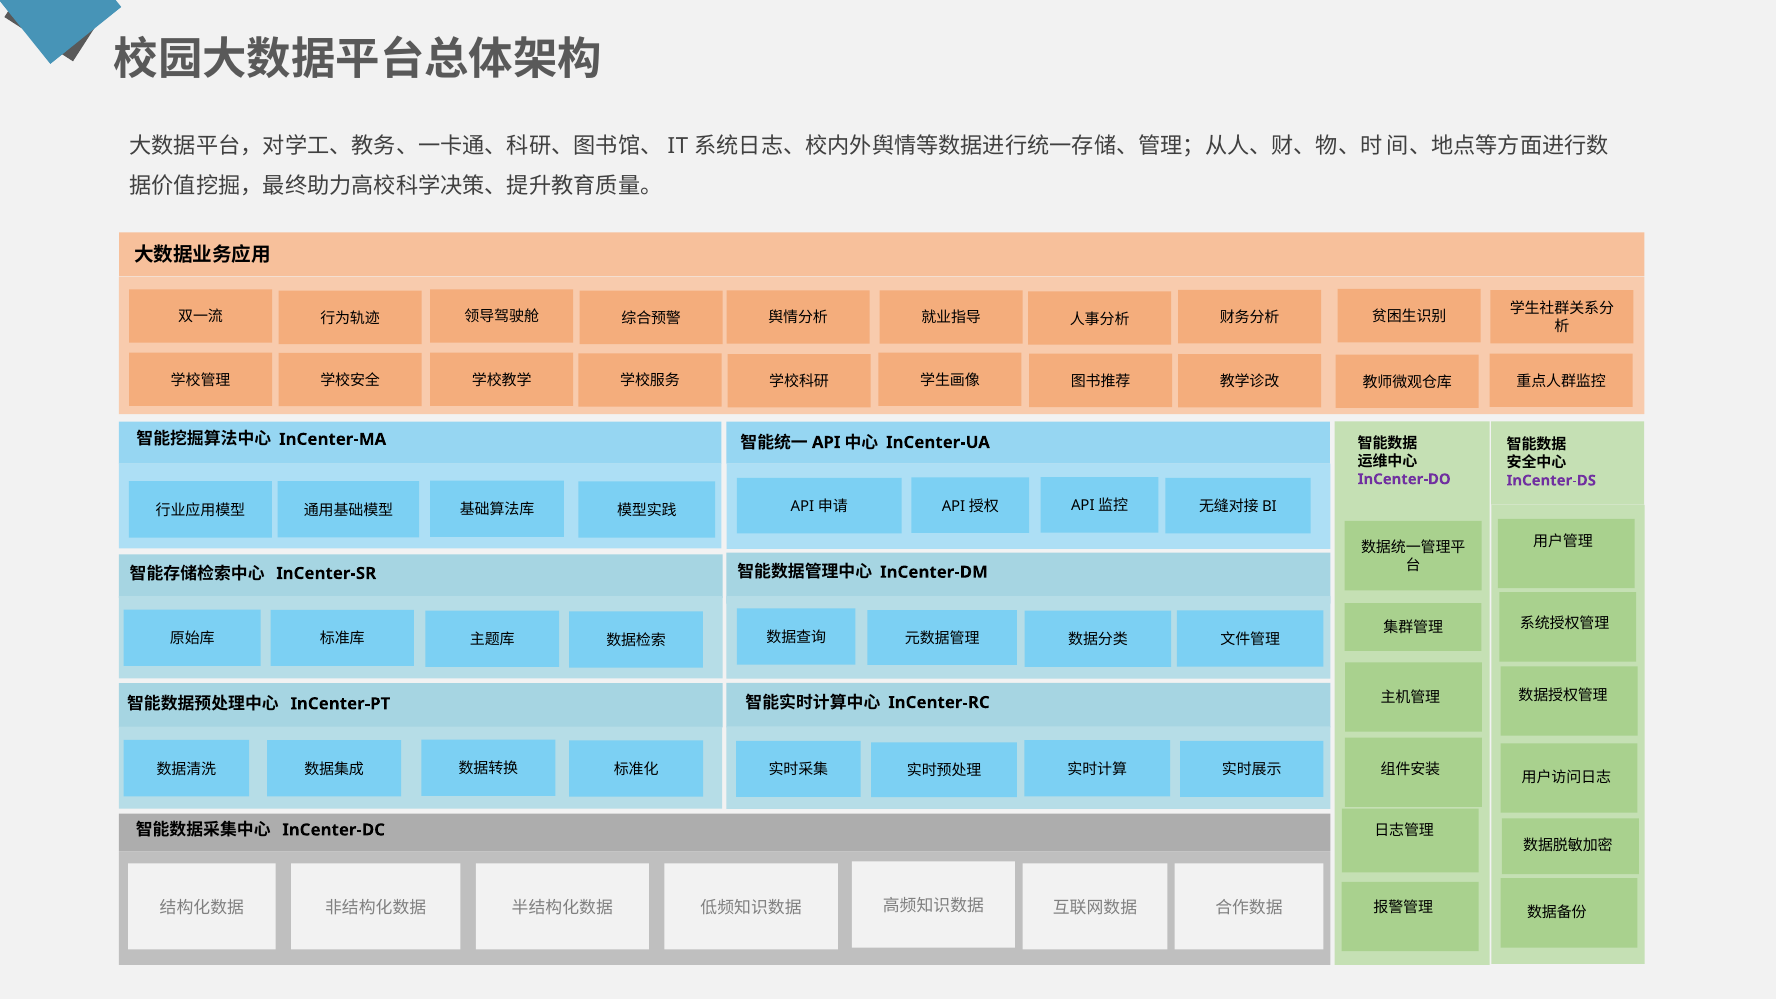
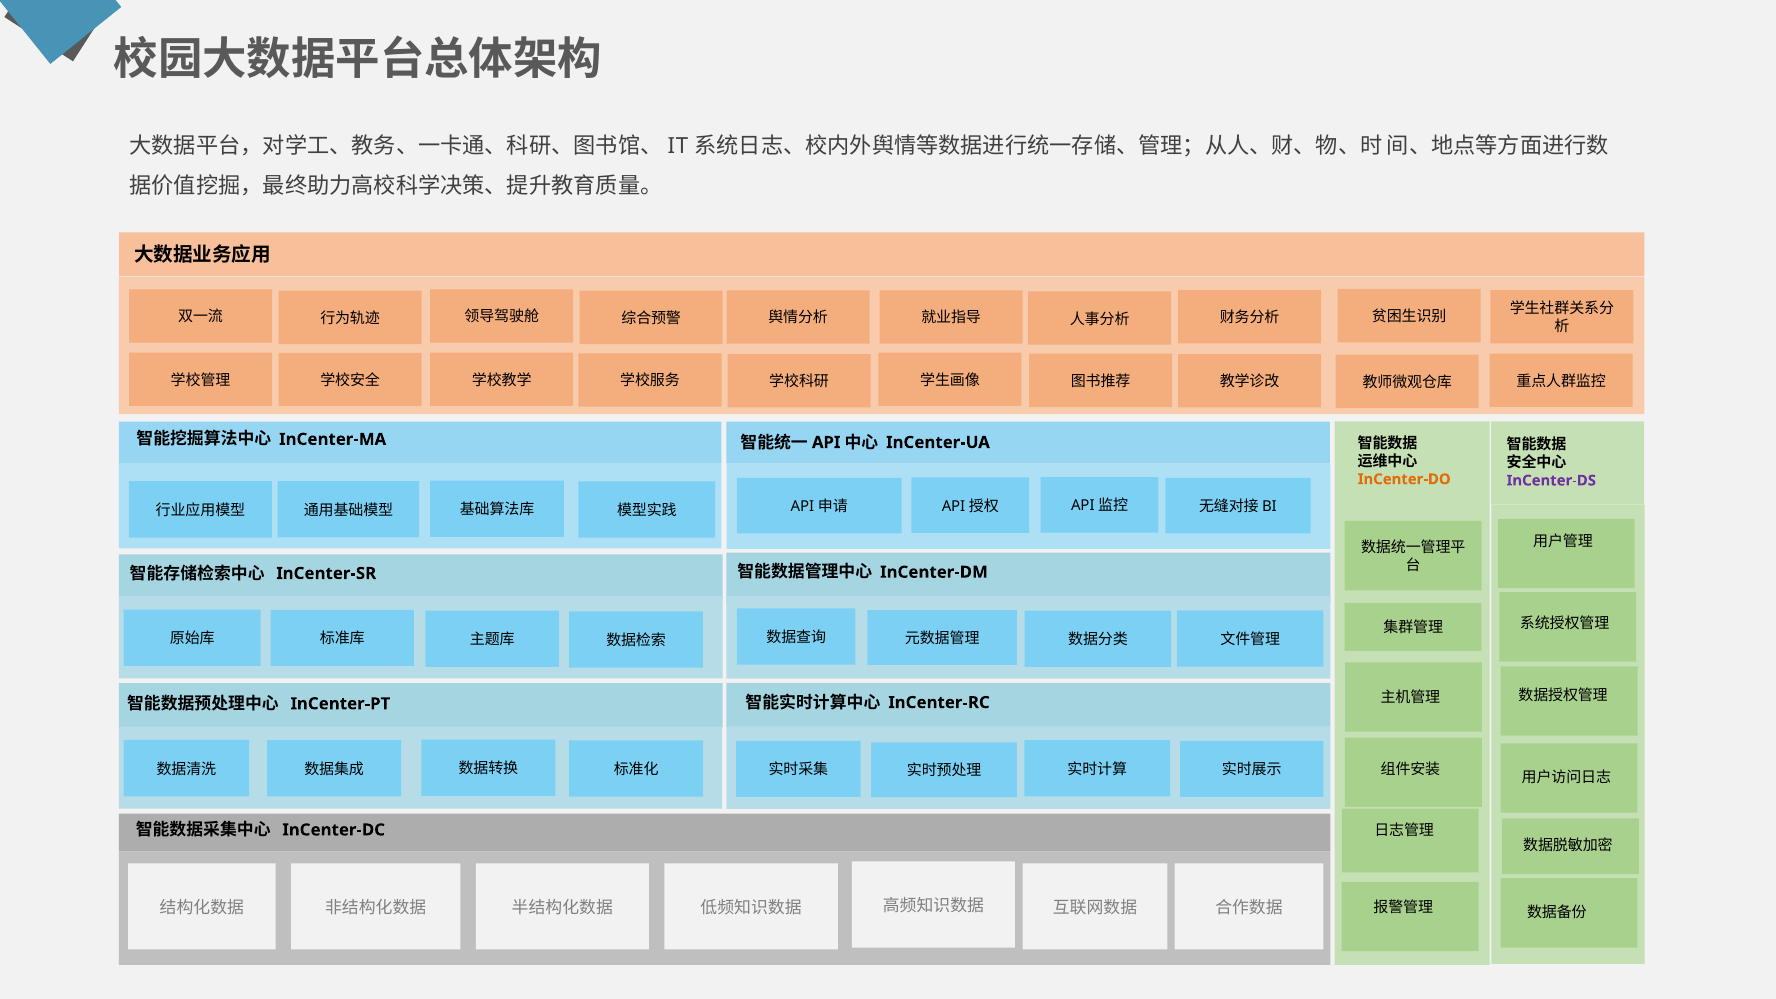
InCenter-DO colour: purple -> orange (1404, 479)
